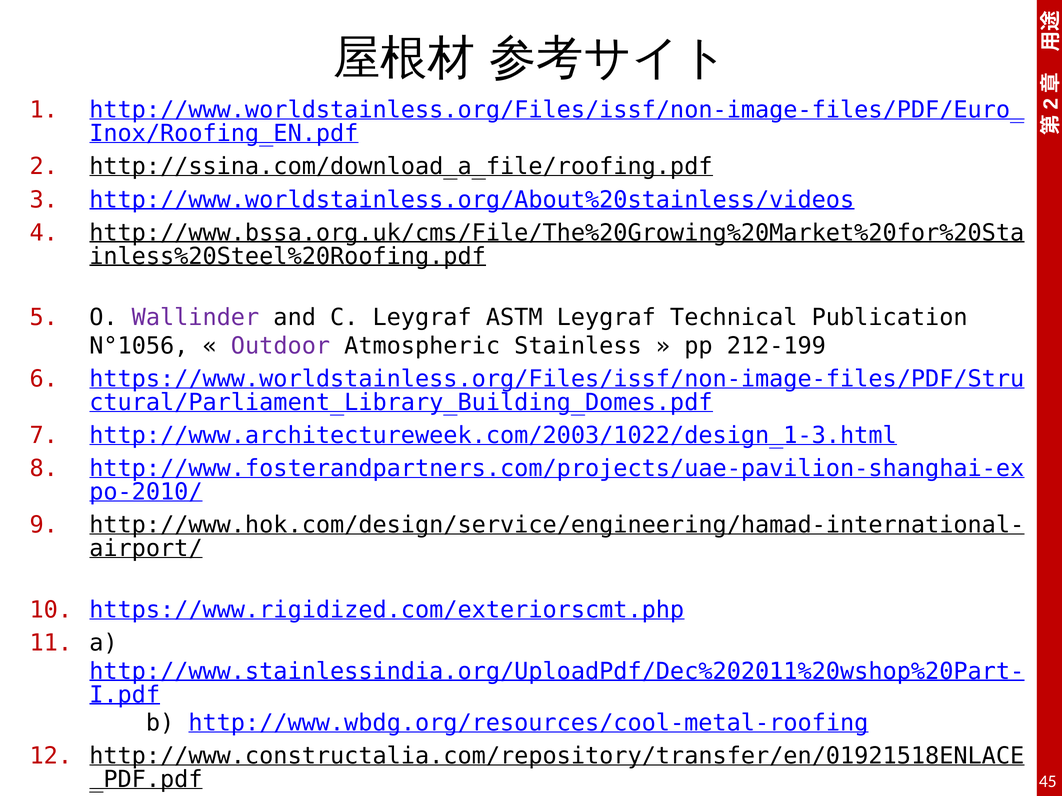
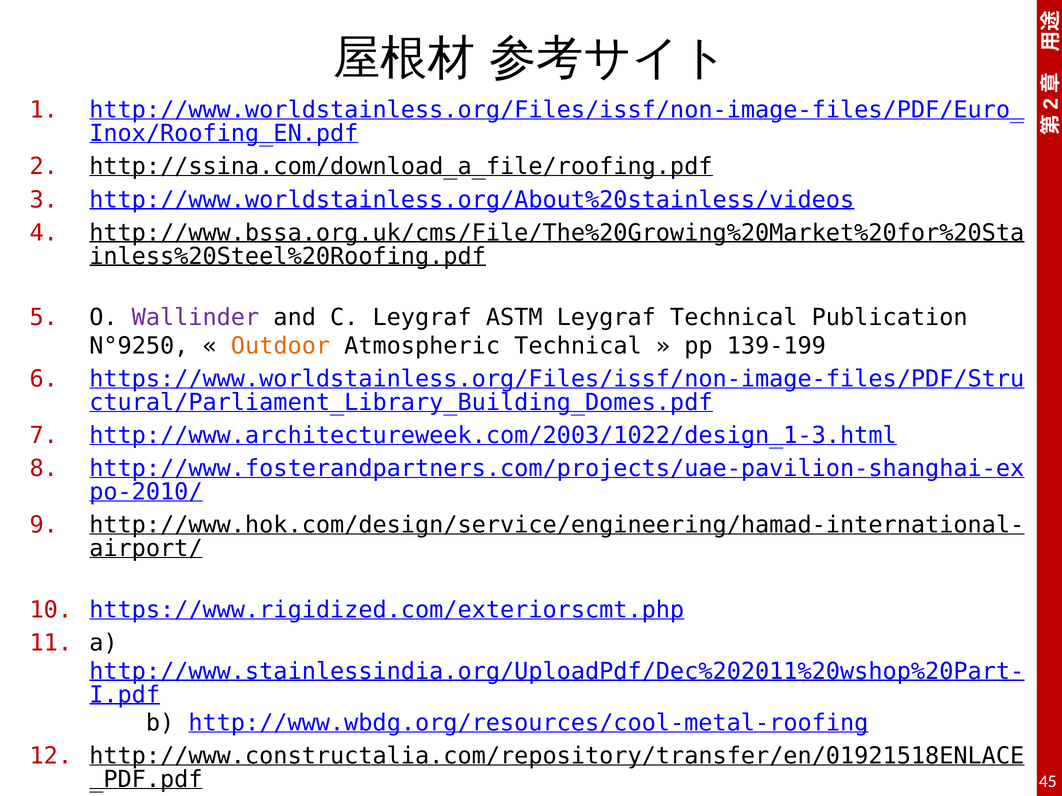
N°1056: N°1056 -> N°9250 (139, 346)
Outdoor colour: purple -> orange (280, 346)
Atmospheric Stainless: Stainless -> Technical (578, 346)
212-199: 212-199 -> 139-199 (776, 346)
